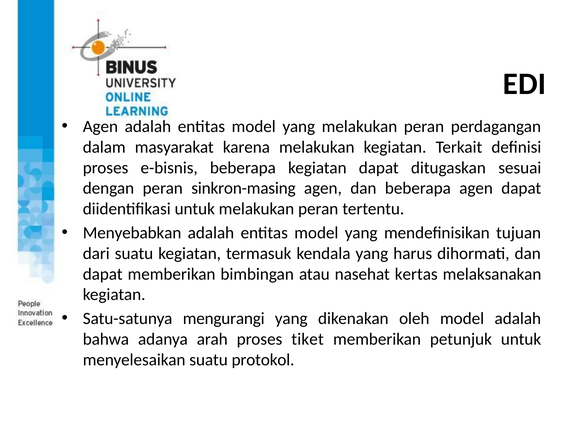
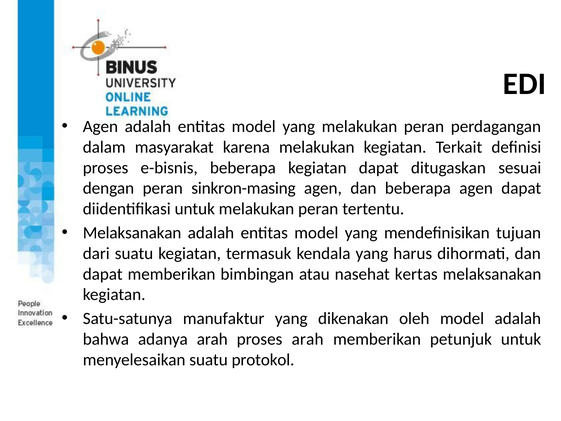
Menyebabkan: Menyebabkan -> Melaksanakan (132, 233)
mengurangi: mengurangi -> manufaktur (224, 318)
proses tiket: tiket -> arah (308, 339)
